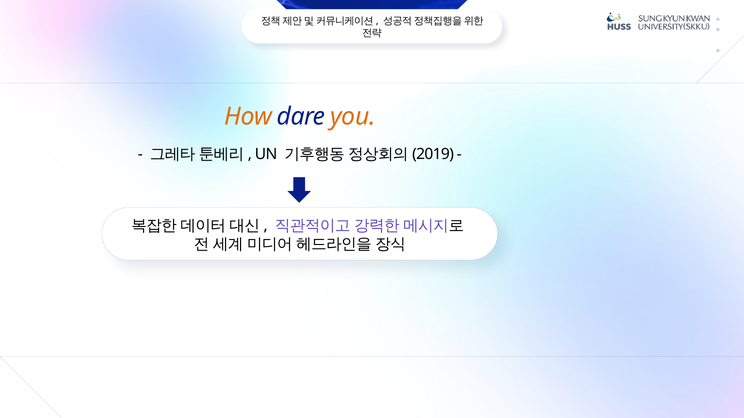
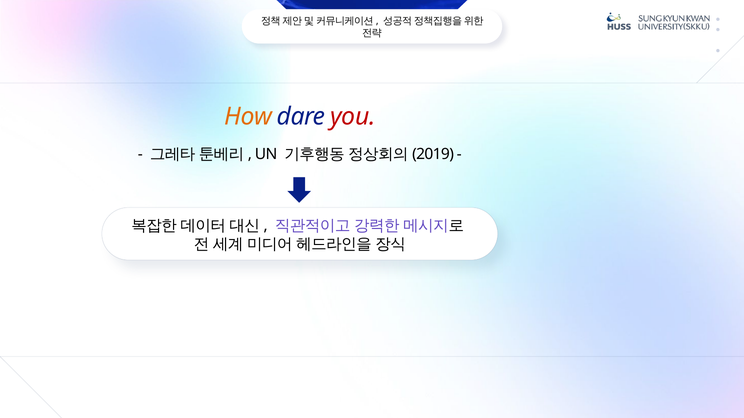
you colour: orange -> red (353, 117)
